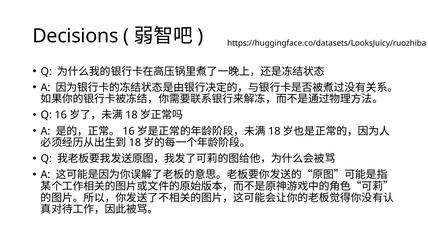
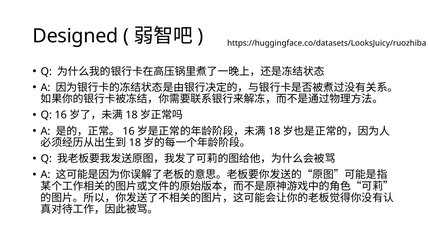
Decisions: Decisions -> Designed (75, 36)
